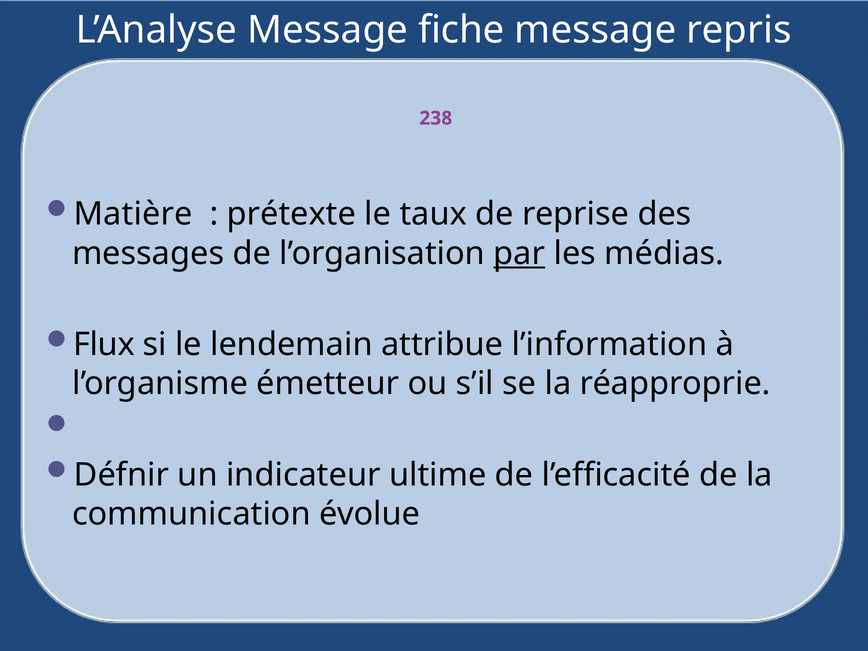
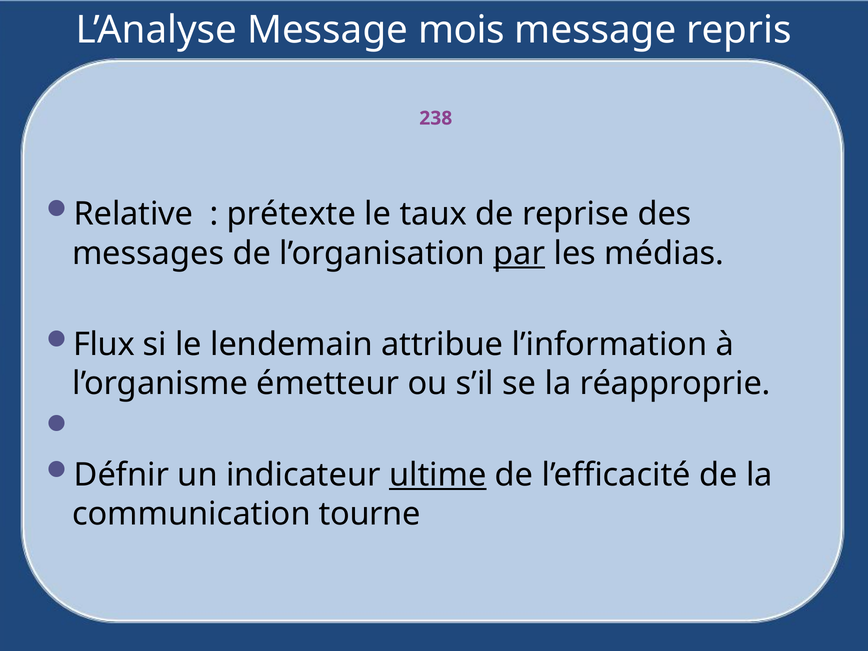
fiche: fiche -> mois (461, 30)
Matière: Matière -> Relative (133, 214)
ultime underline: none -> present (438, 475)
évolue: évolue -> tourne (370, 514)
